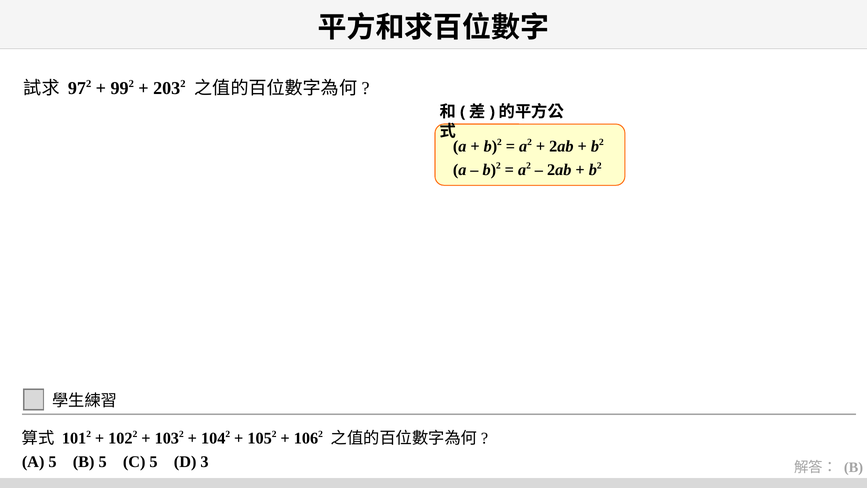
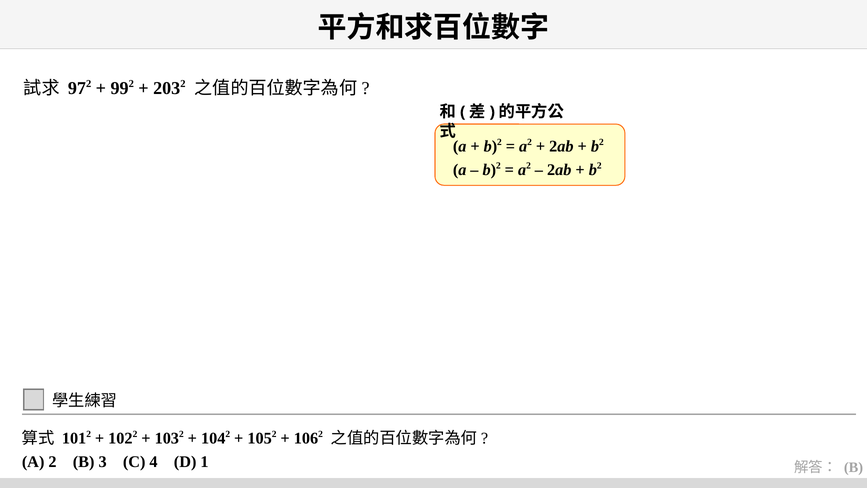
A 5: 5 -> 2 (52, 462)
B 5: 5 -> 3 (103, 462)
C 5: 5 -> 4 (154, 462)
3: 3 -> 1 (205, 462)
